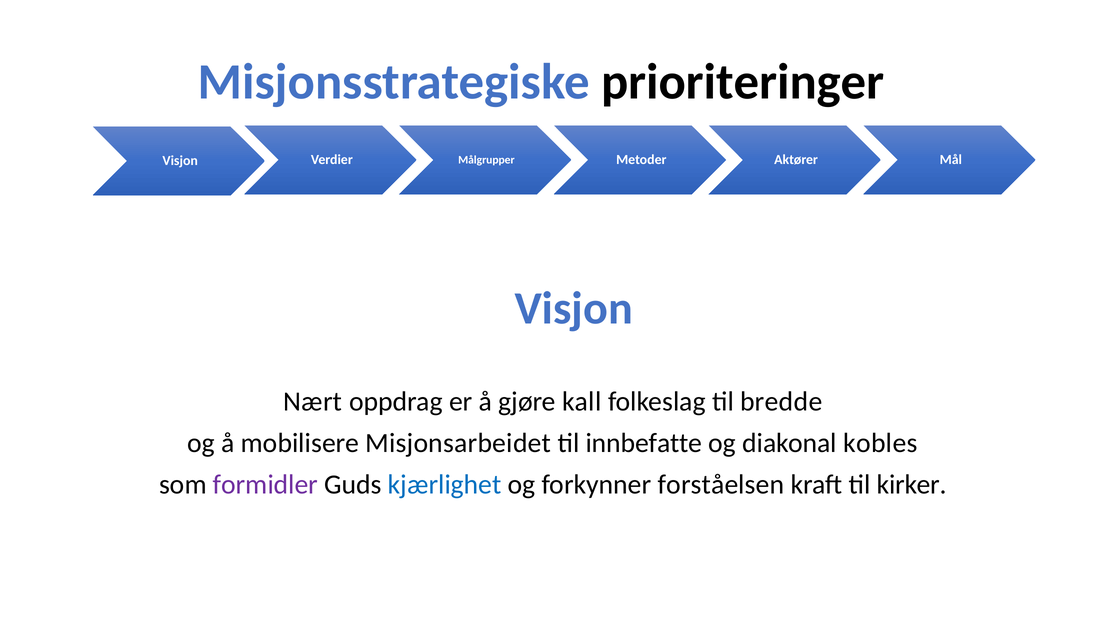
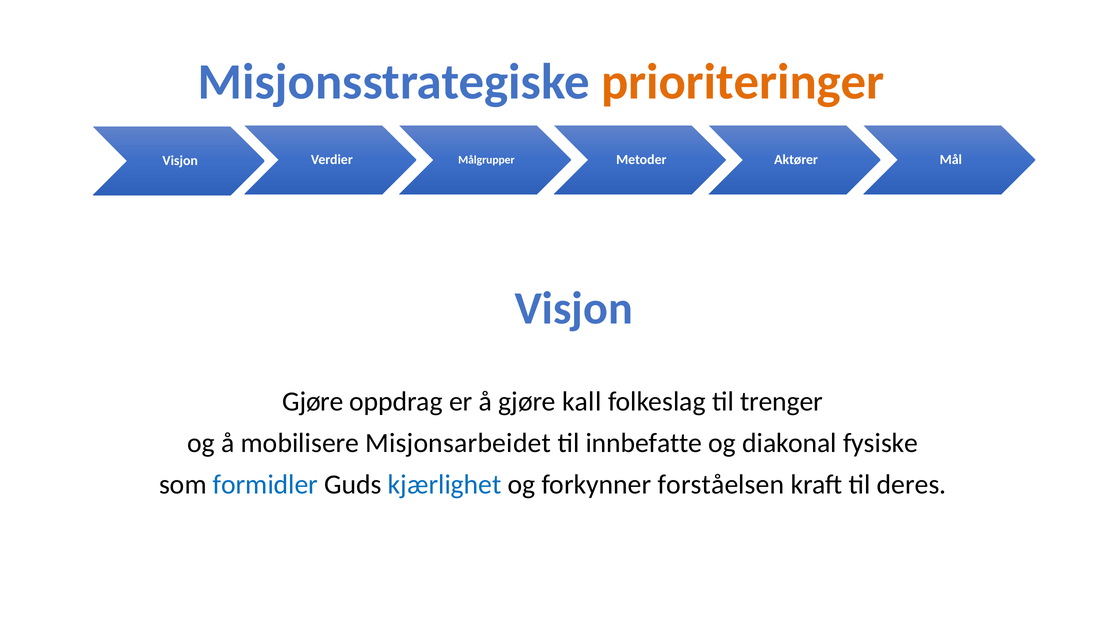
prioriteringer colour: black -> orange (743, 82)
Nært: Nært -> Gjøre (313, 402)
bredde: bredde -> trenger (781, 402)
kobles: kobles -> fysiske (881, 443)
formidler colour: purple -> blue (265, 485)
kirker: kirker -> deres (912, 485)
